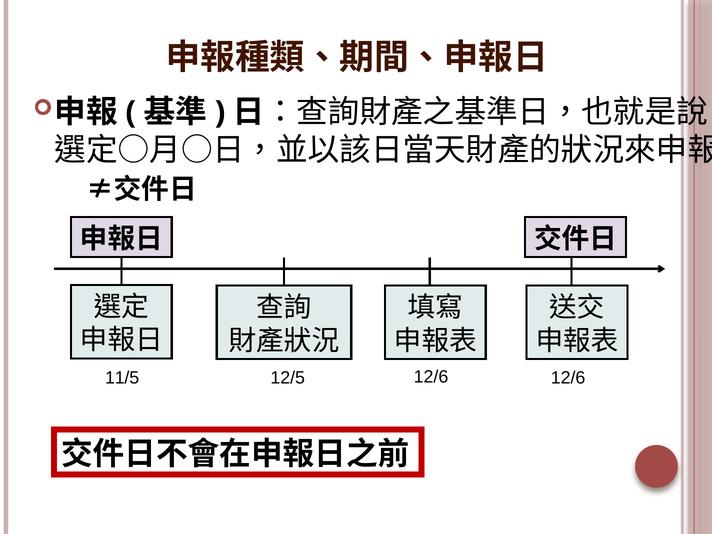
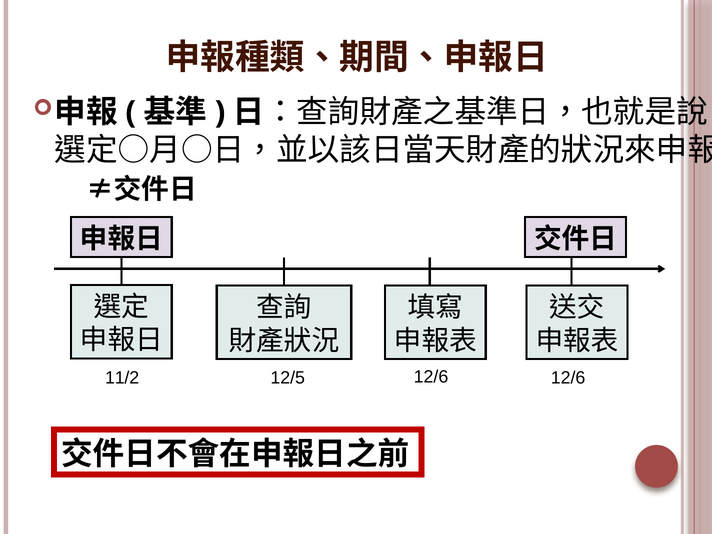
11/5: 11/5 -> 11/2 (122, 378)
